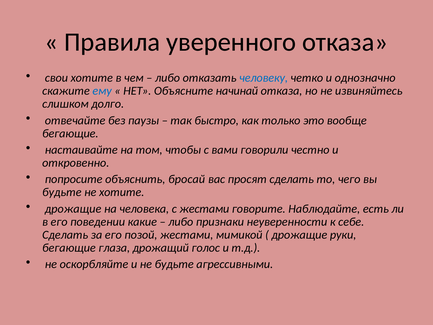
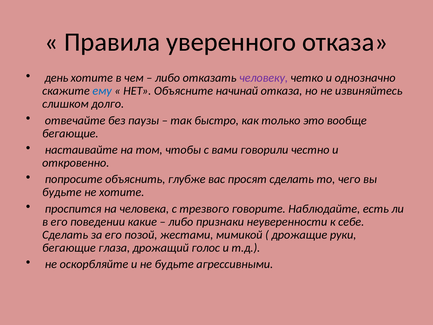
свои: свои -> день (56, 78)
человеку colour: blue -> purple (264, 78)
бросай: бросай -> глубже (187, 179)
дрожащие: дрожащие -> проспится (73, 209)
с жестами: жестами -> трезвого (204, 209)
